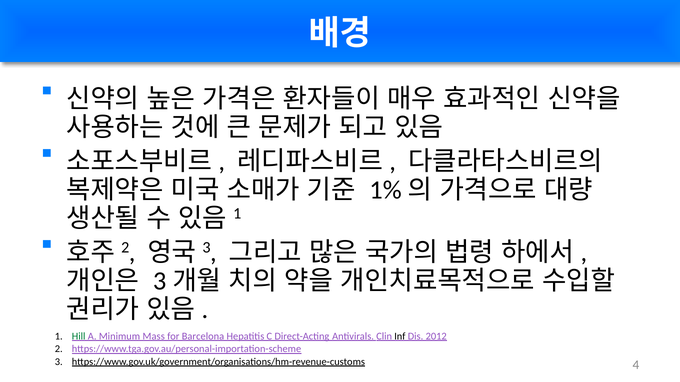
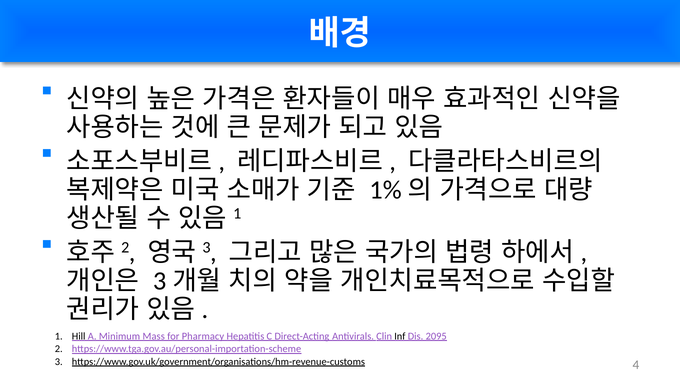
Hill colour: green -> black (79, 337)
Barcelona: Barcelona -> Pharmacy (203, 337)
2012: 2012 -> 2095 (436, 337)
